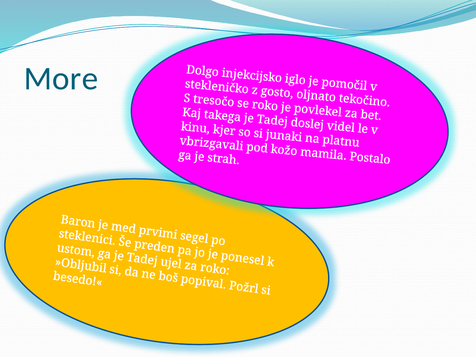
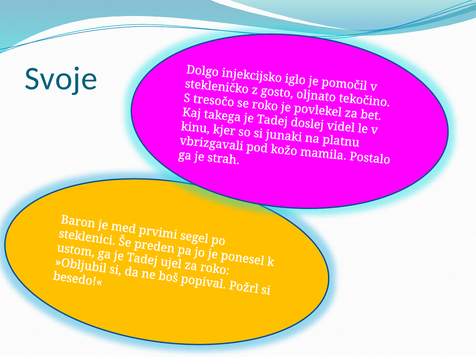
More: More -> Svoje (61, 79)
